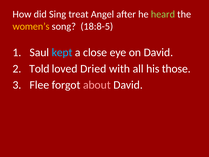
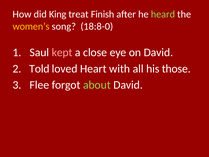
Sing: Sing -> King (58, 14)
Angel: Angel -> Finish (103, 14)
18:8-5: 18:8-5 -> 18:8-0 (97, 26)
kept colour: light blue -> pink (62, 52)
Dried: Dried -> Heart (93, 69)
about colour: pink -> light green (97, 85)
